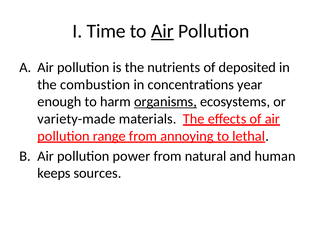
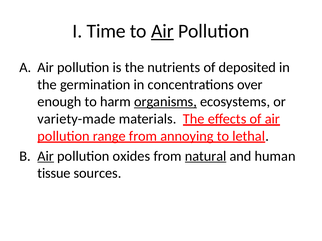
combustion: combustion -> germination (95, 85)
year: year -> over (250, 85)
Air underline: none -> present (46, 156)
power: power -> oxides (131, 156)
natural underline: none -> present (206, 156)
keeps: keeps -> tissue (54, 174)
